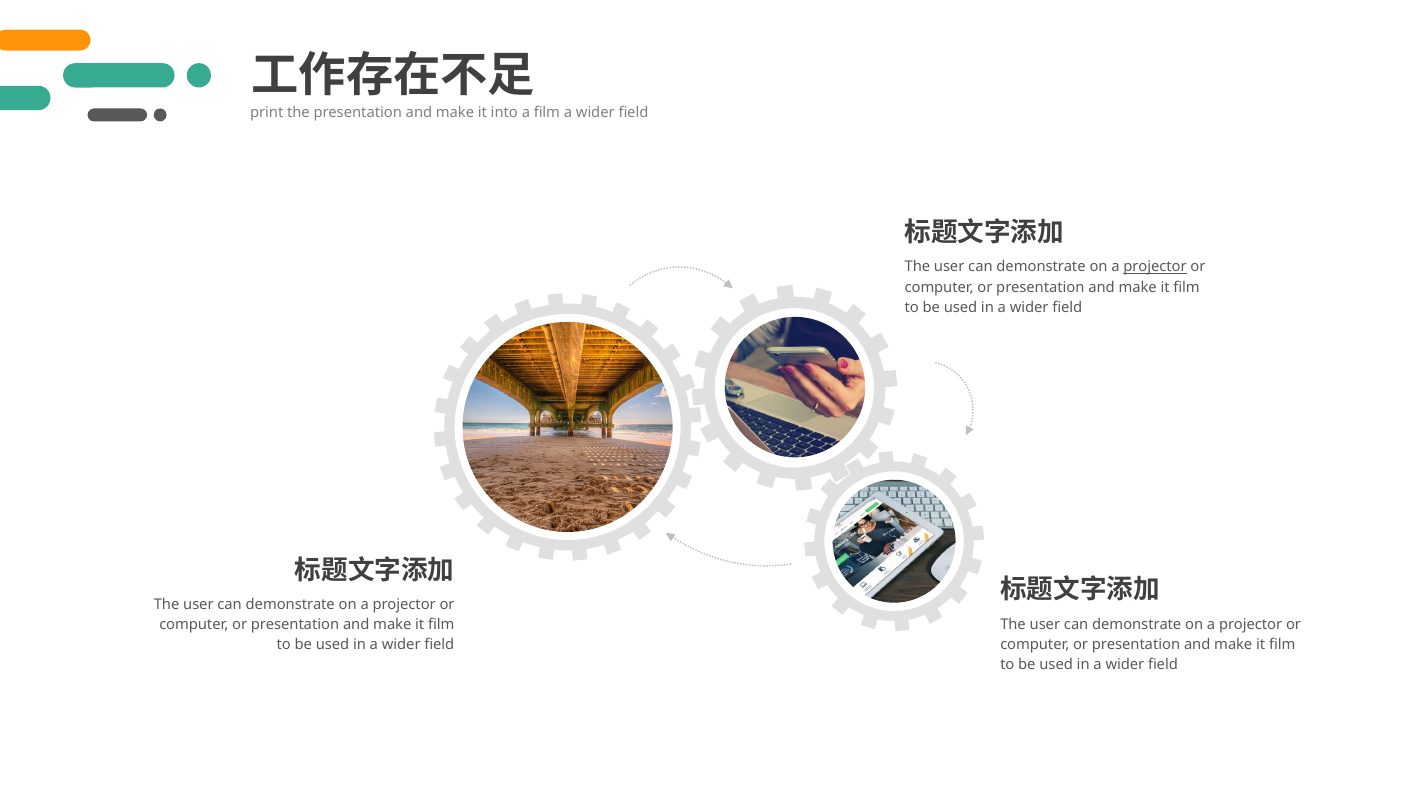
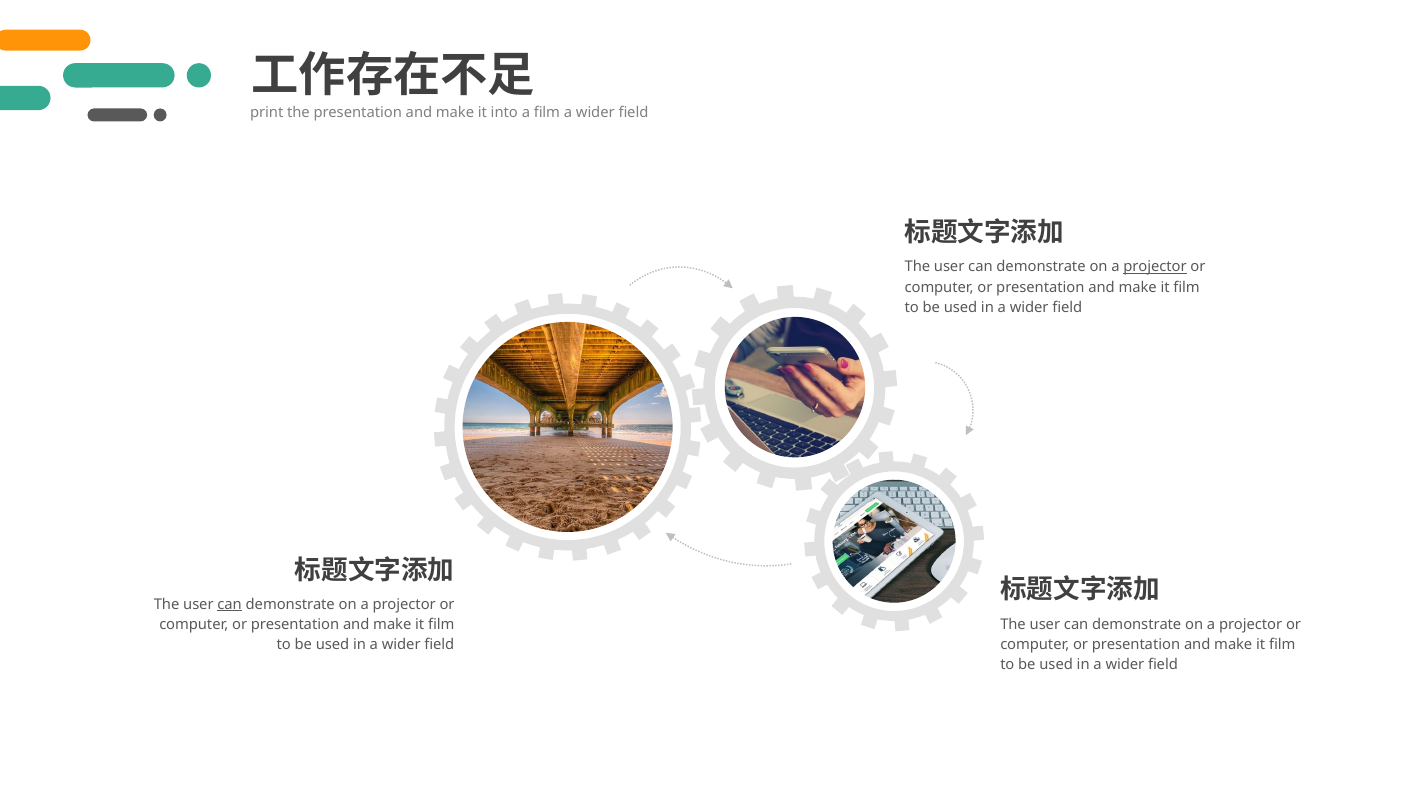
can underline: none -> present (230, 604)
